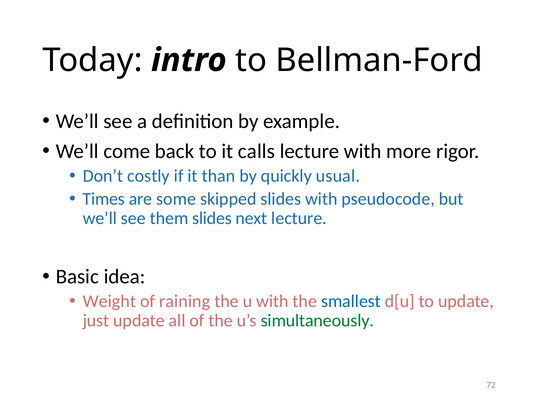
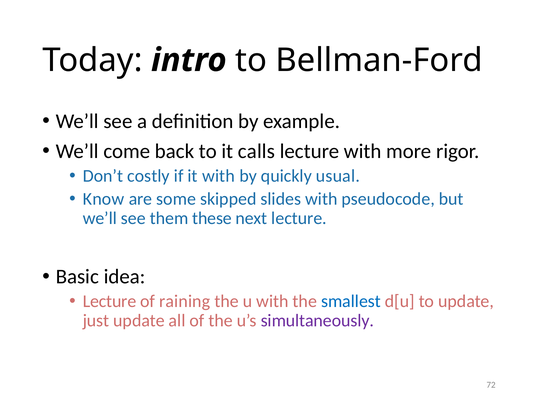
it than: than -> with (218, 176)
Times: Times -> Know (104, 199)
them slides: slides -> these (212, 219)
Weight: Weight -> Lecture (110, 302)
simultaneously colour: green -> purple (317, 321)
